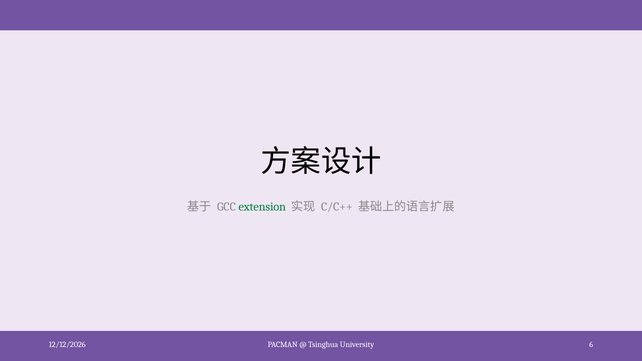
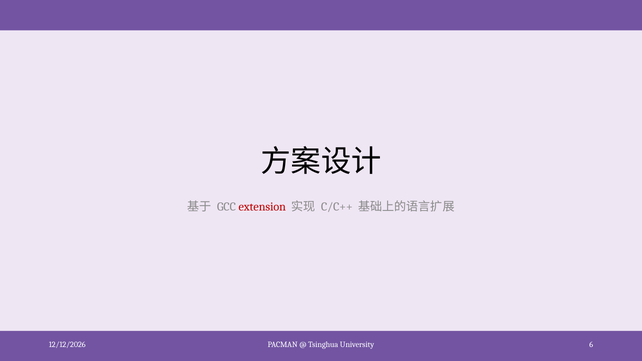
extension colour: green -> red (262, 207)
